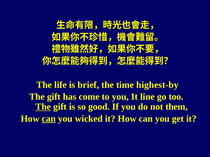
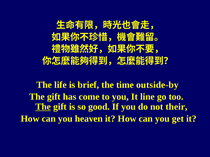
highest-by: highest-by -> outside-by (157, 85)
them: them -> their (176, 107)
can underline: present -> none (49, 119)
wicked: wicked -> heaven (89, 119)
